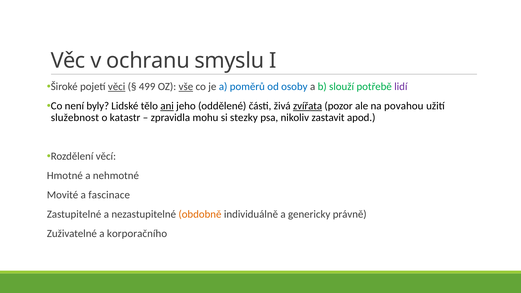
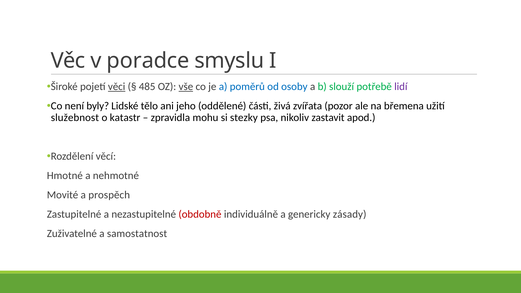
ochranu: ochranu -> poradce (148, 61)
499: 499 -> 485 (147, 87)
ani underline: present -> none (167, 106)
zvířata underline: present -> none (308, 106)
povahou: povahou -> břemena (404, 106)
fascinace: fascinace -> prospěch (109, 195)
obdobně colour: orange -> red (200, 214)
právně: právně -> zásady (350, 214)
korporačního: korporačního -> samostatnost (137, 234)
